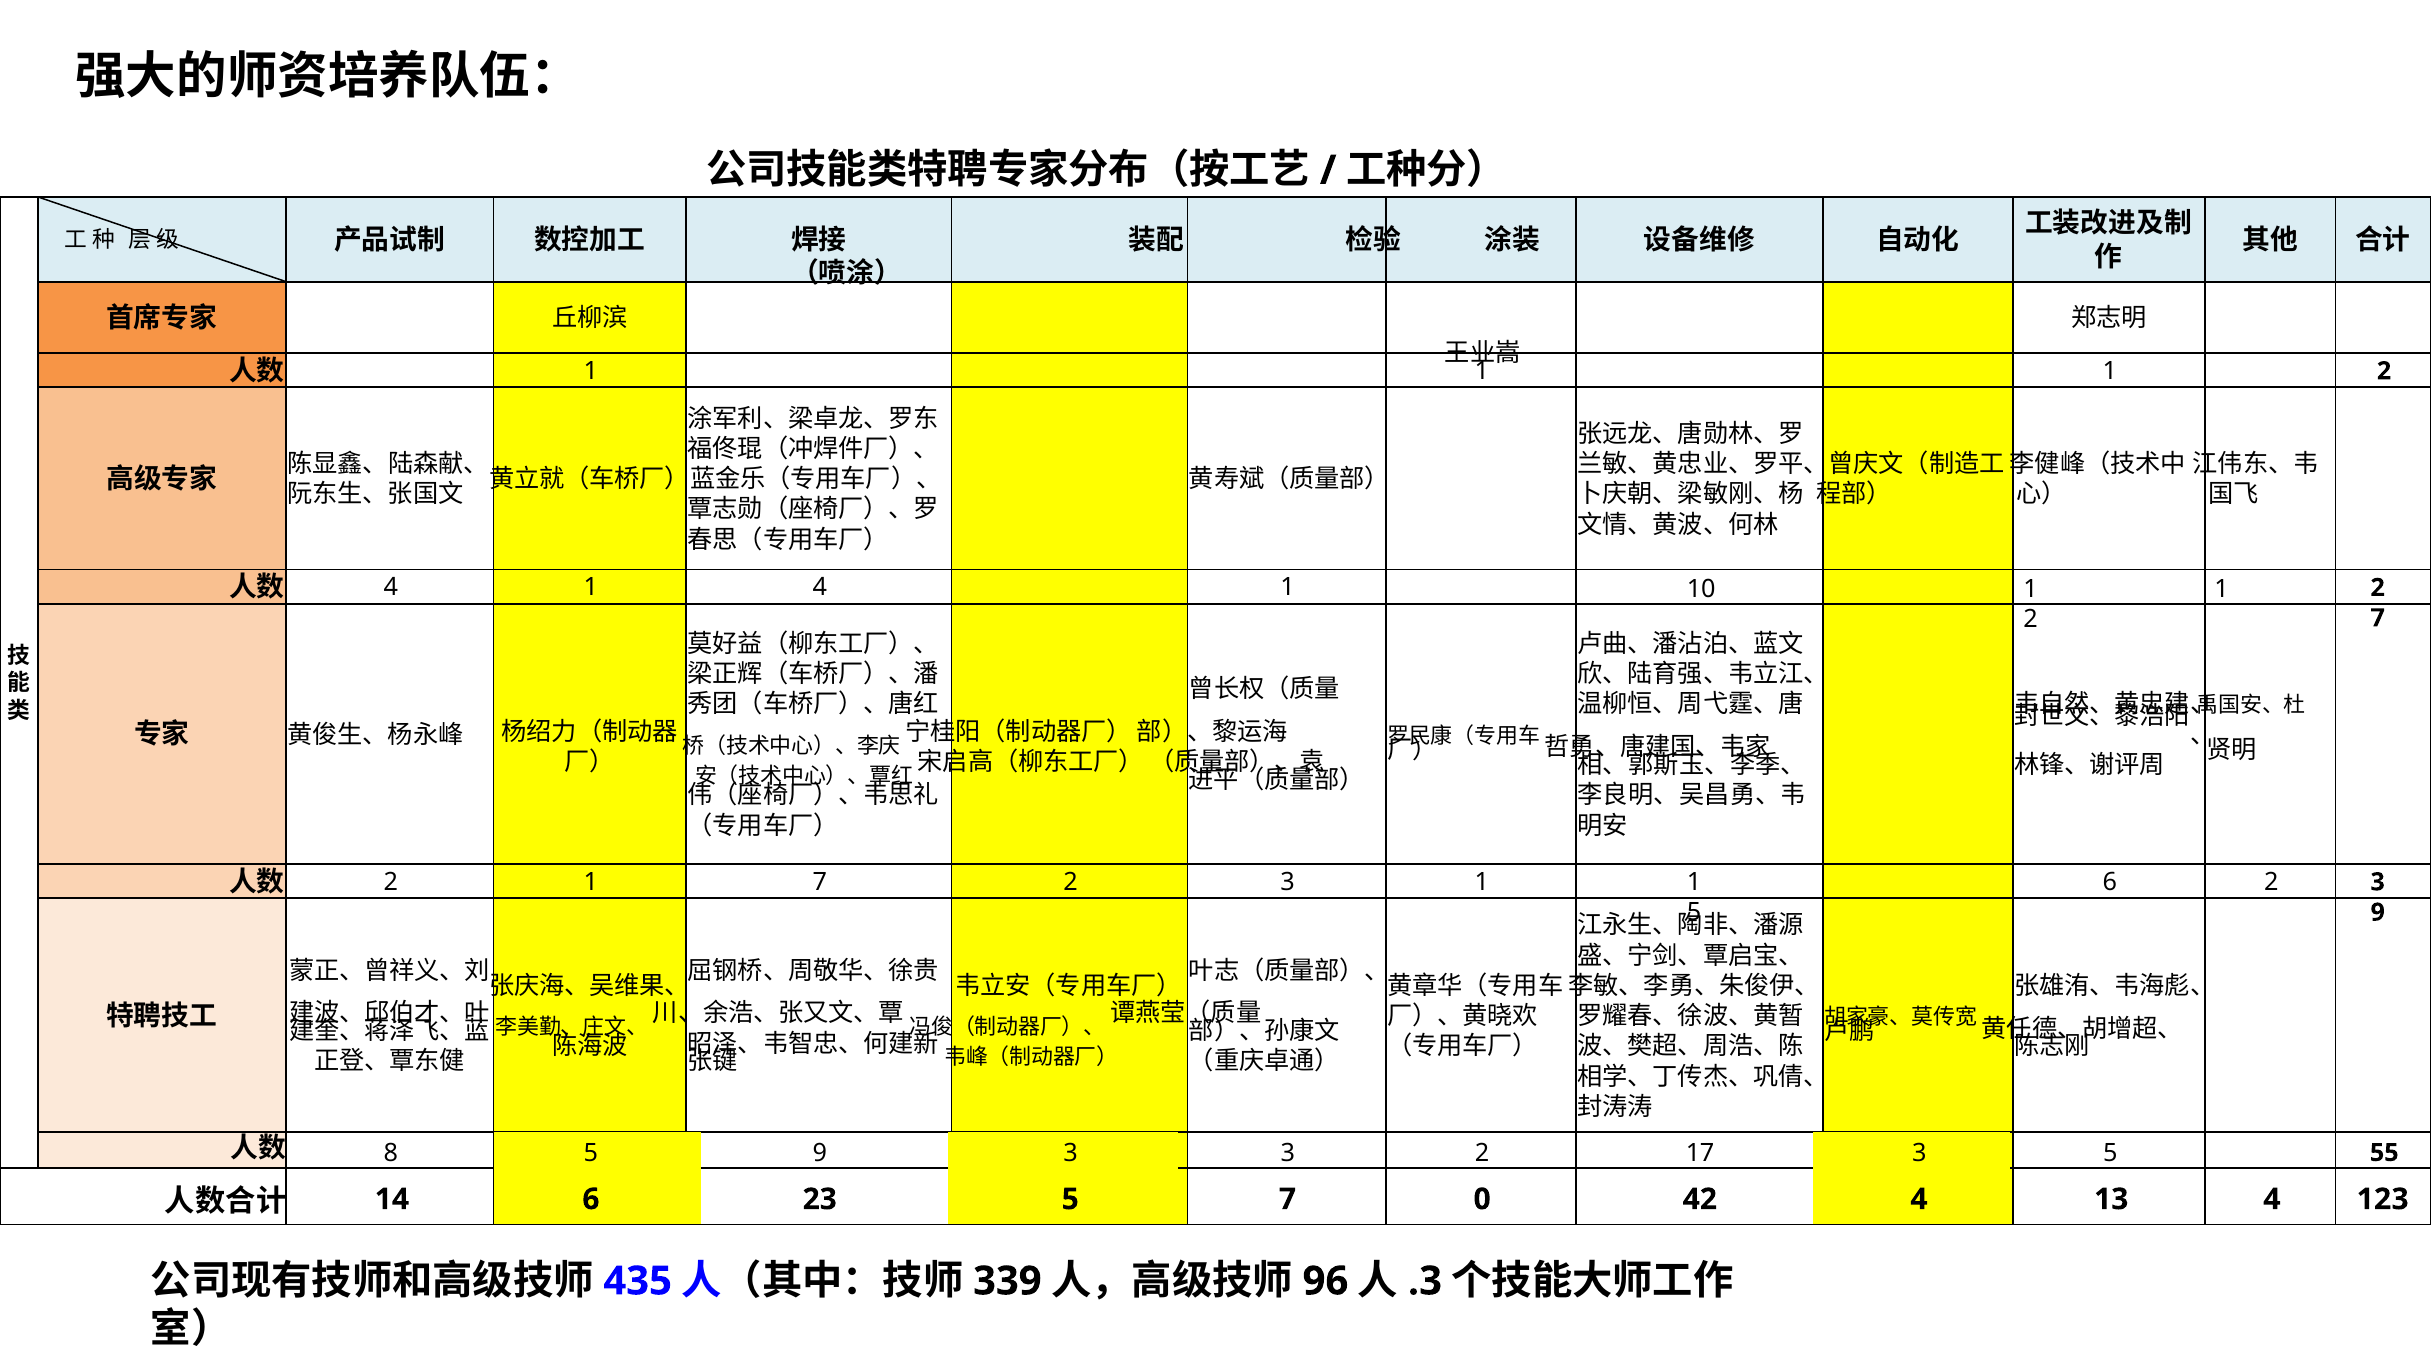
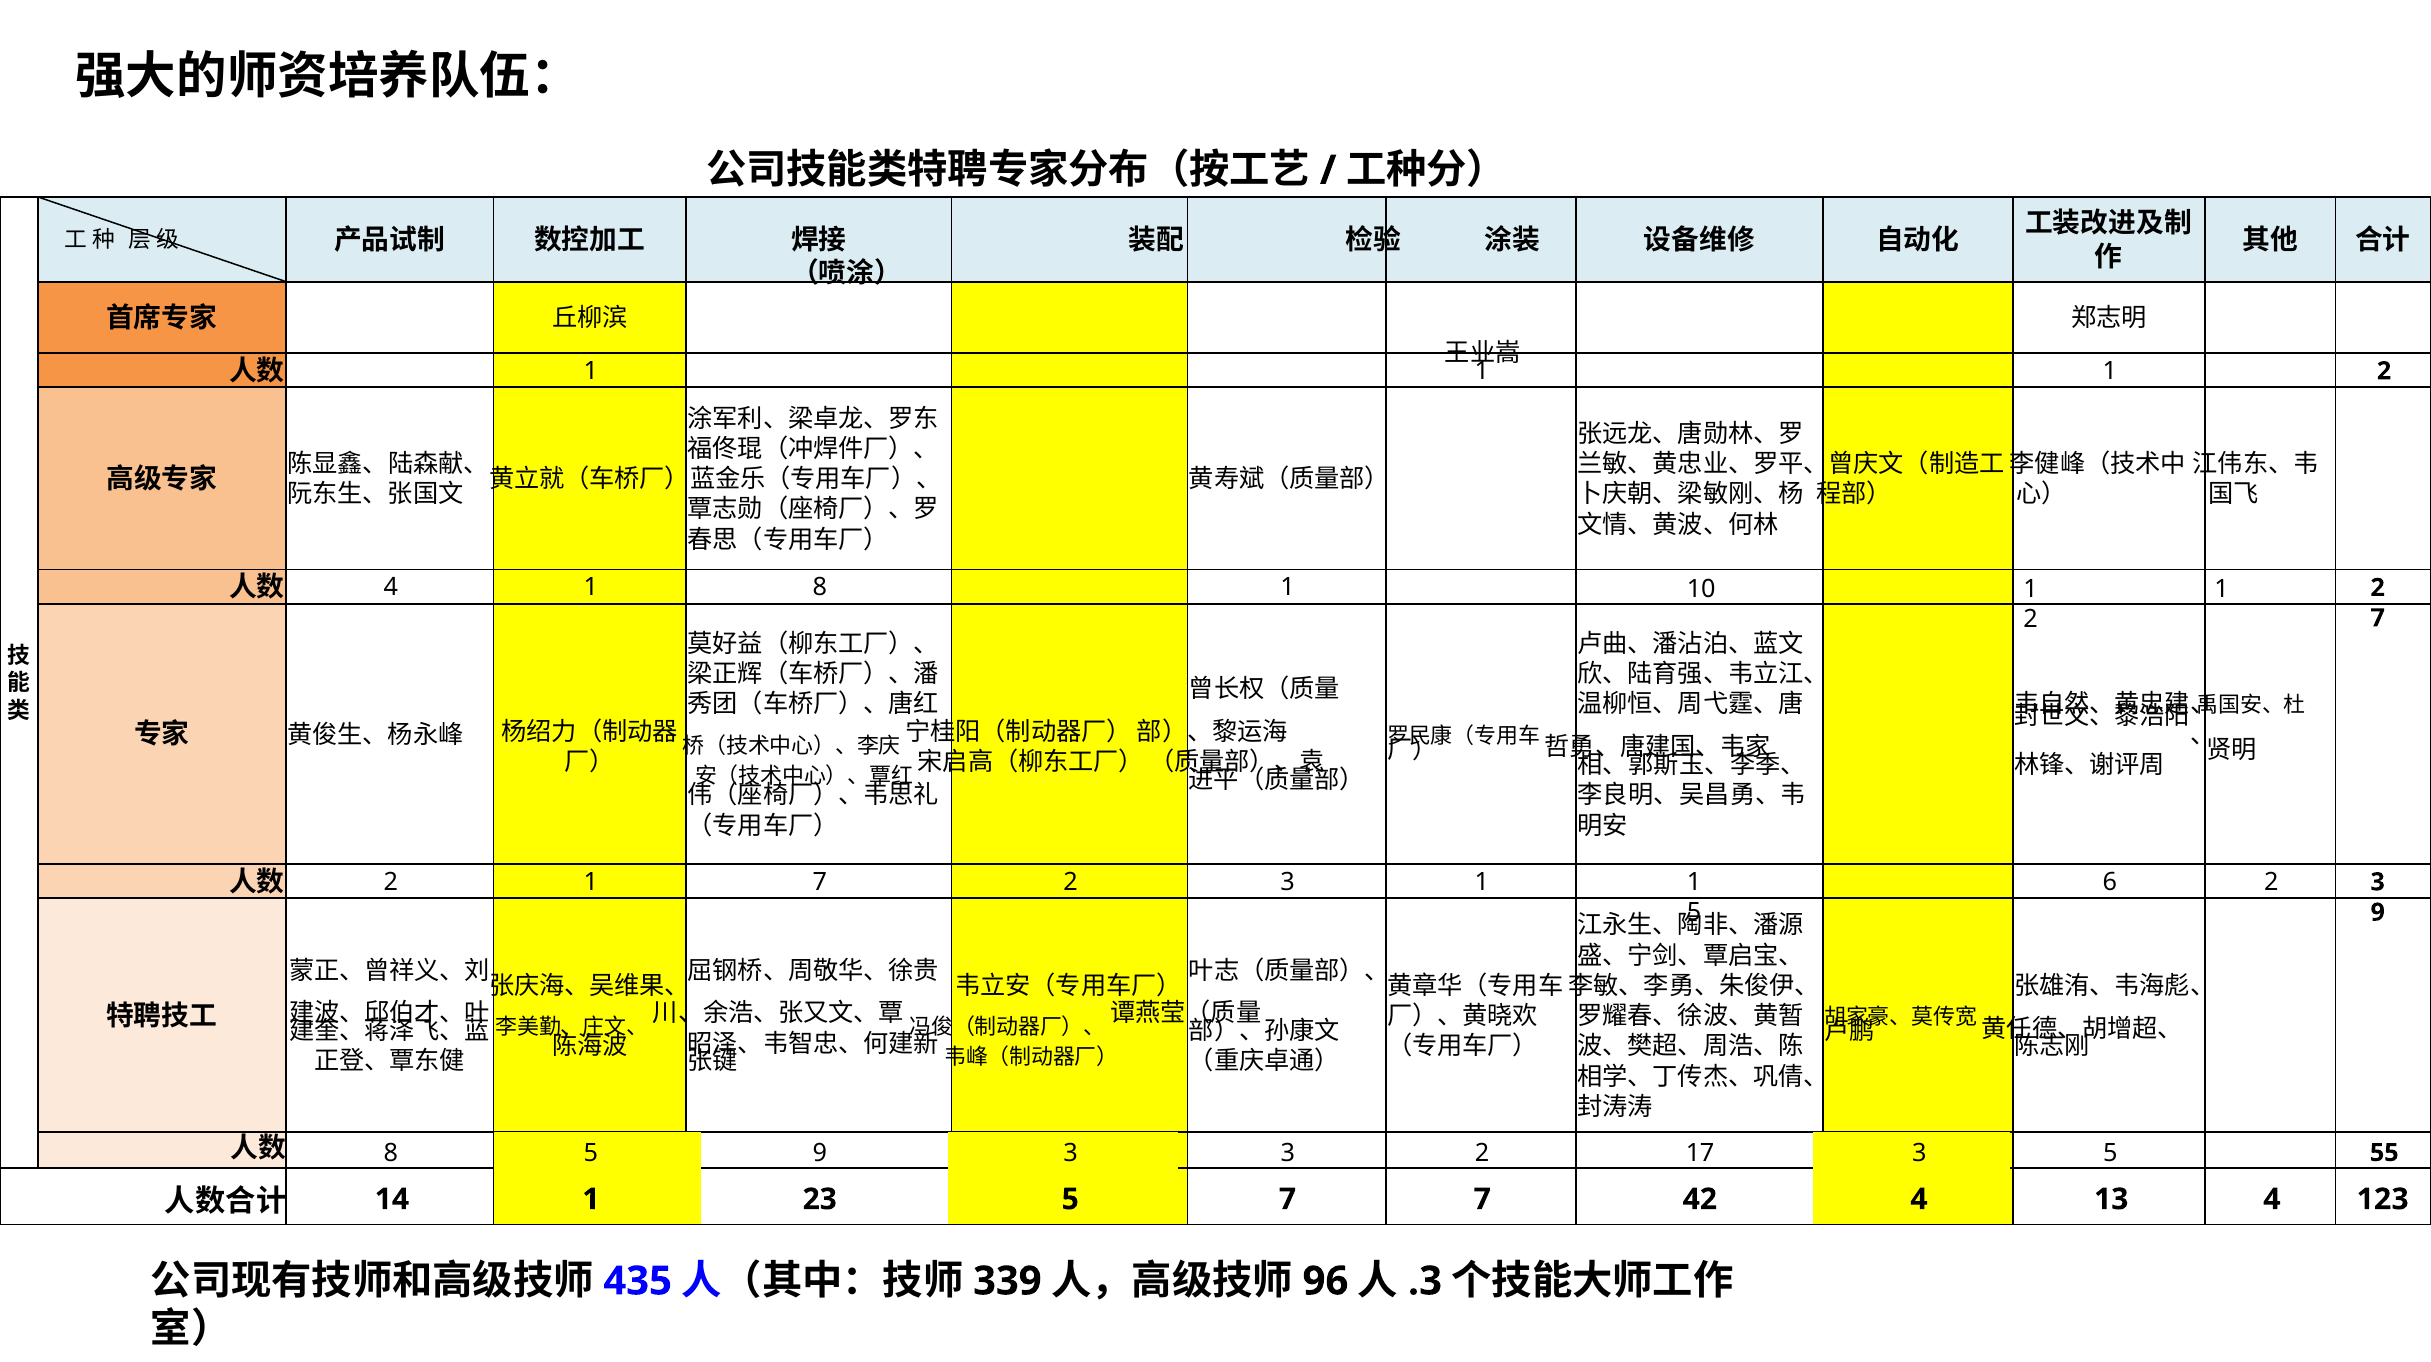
1 4: 4 -> 8 (820, 588)
14 6: 6 -> 1 (591, 1199)
7 0: 0 -> 7 (1482, 1199)
